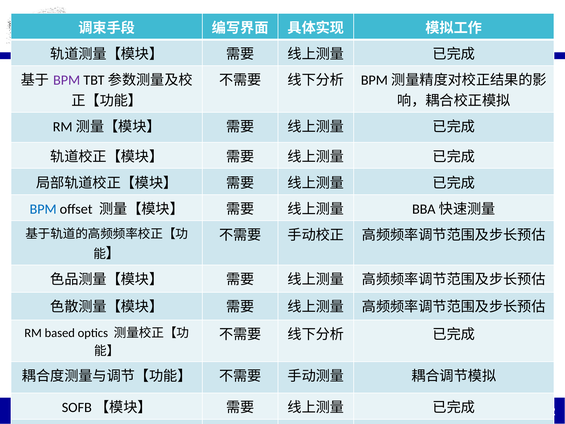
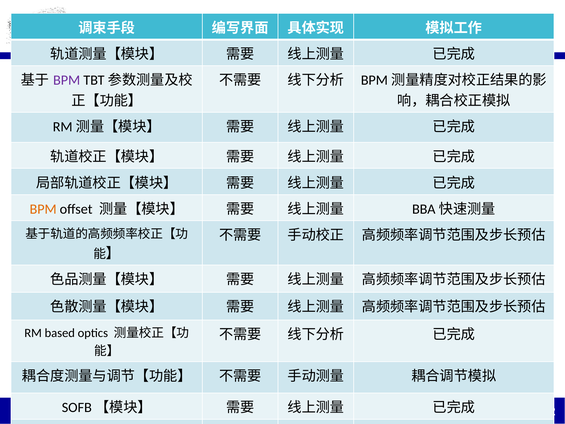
BPM colour: blue -> orange (43, 209)
